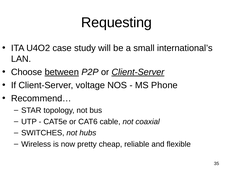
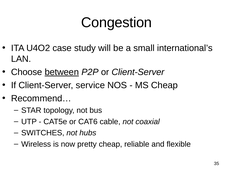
Requesting: Requesting -> Congestion (117, 23)
Client-Server underline: present -> none (138, 72)
voltage: voltage -> service (90, 85)
MS Phone: Phone -> Cheap (164, 85)
